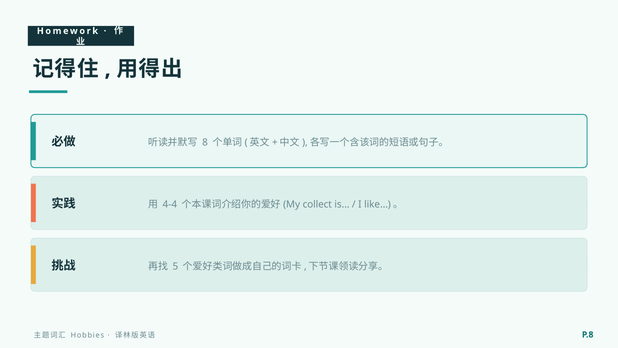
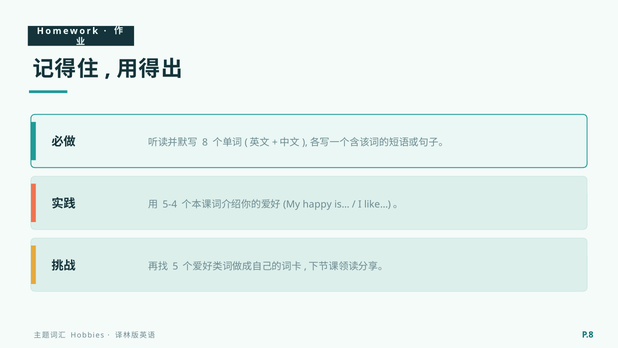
4-4: 4-4 -> 5-4 (170, 204)
collect: collect -> happy (317, 204)
